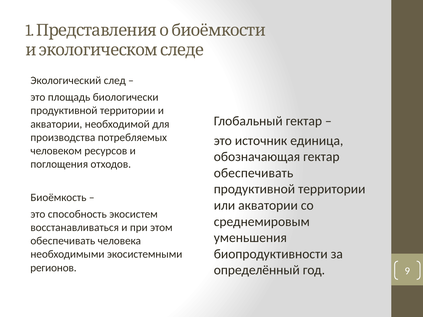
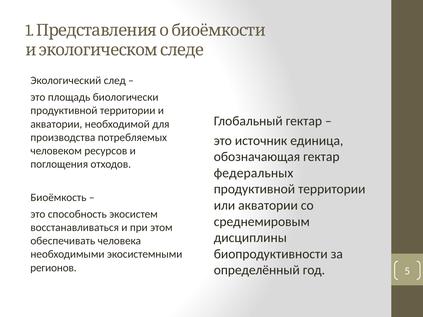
обеспечивать: обеспечивать -> федеральных (254, 173)
уменьшения: уменьшения -> дисциплины (250, 238)
9: 9 -> 5 (407, 271)
